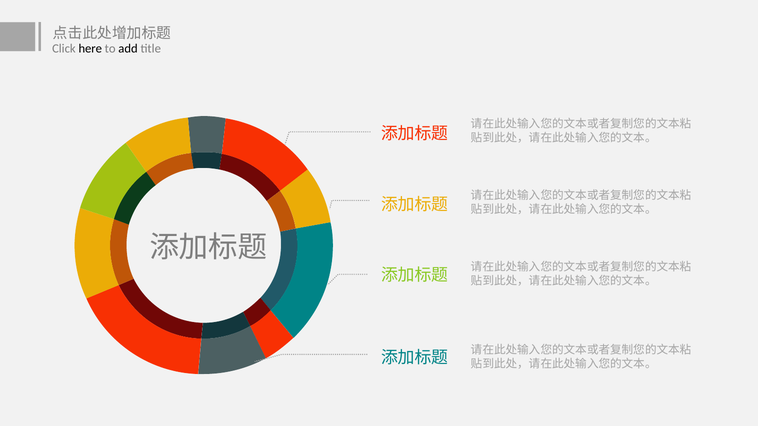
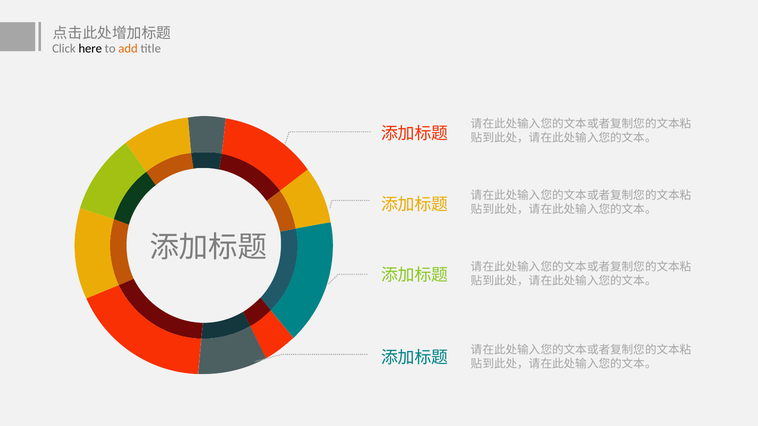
add colour: black -> orange (128, 49)
